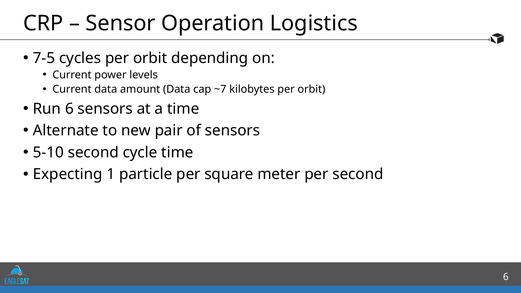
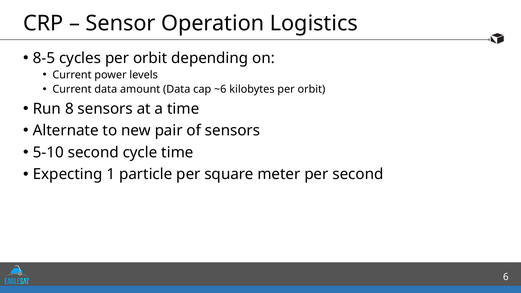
7-5: 7-5 -> 8-5 (44, 58)
~7: ~7 -> ~6 (220, 89)
Run 6: 6 -> 8 (69, 109)
